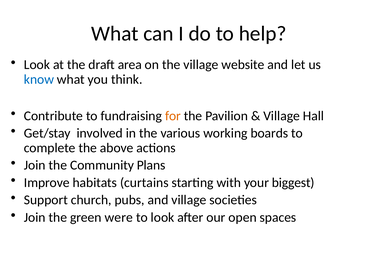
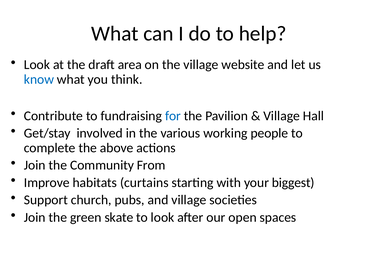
for colour: orange -> blue (173, 116)
boards: boards -> people (269, 134)
Plans: Plans -> From (151, 166)
were: were -> skate (119, 218)
